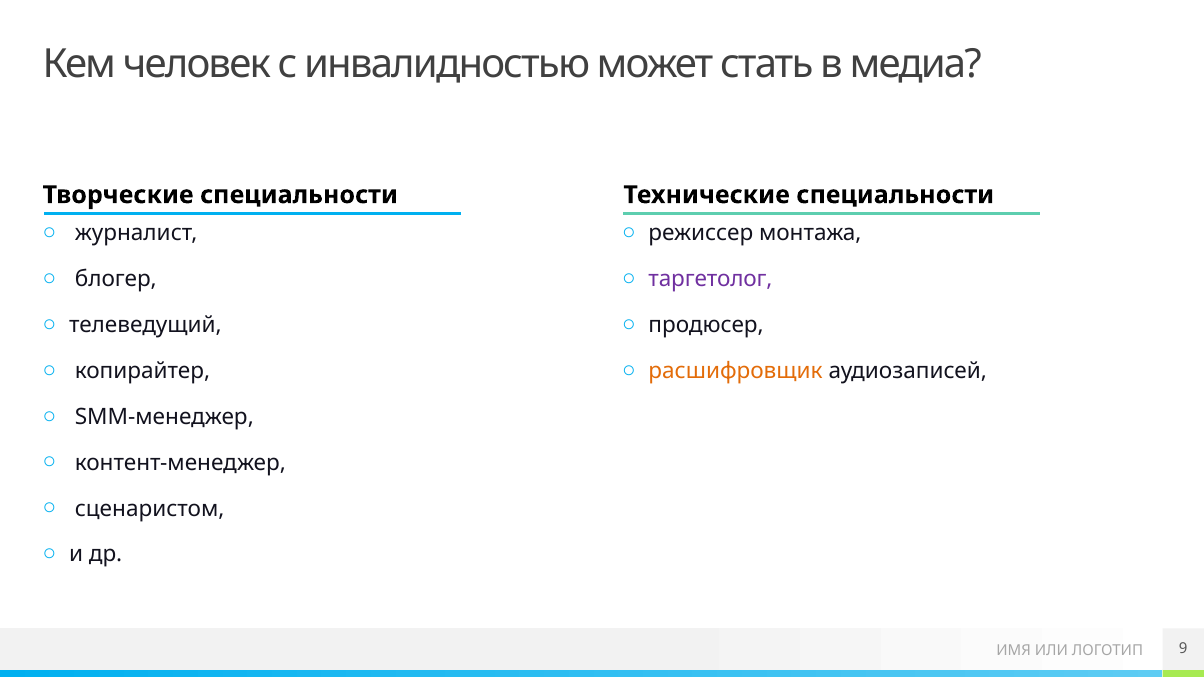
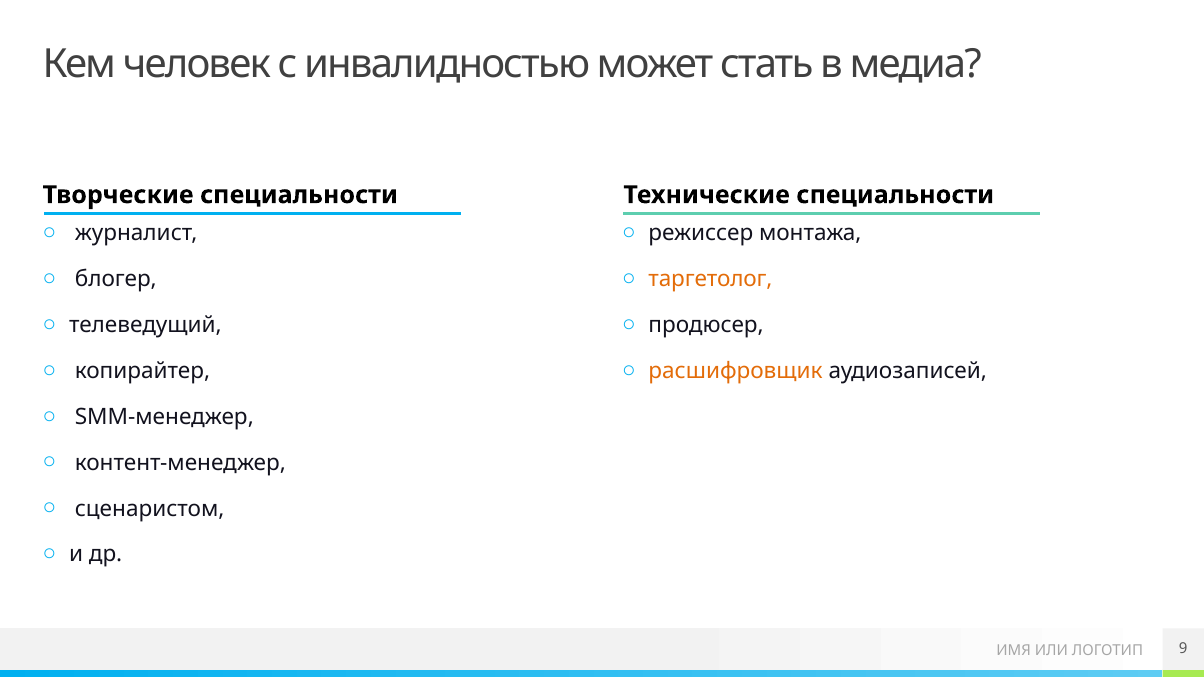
таргетолог colour: purple -> orange (711, 279)
